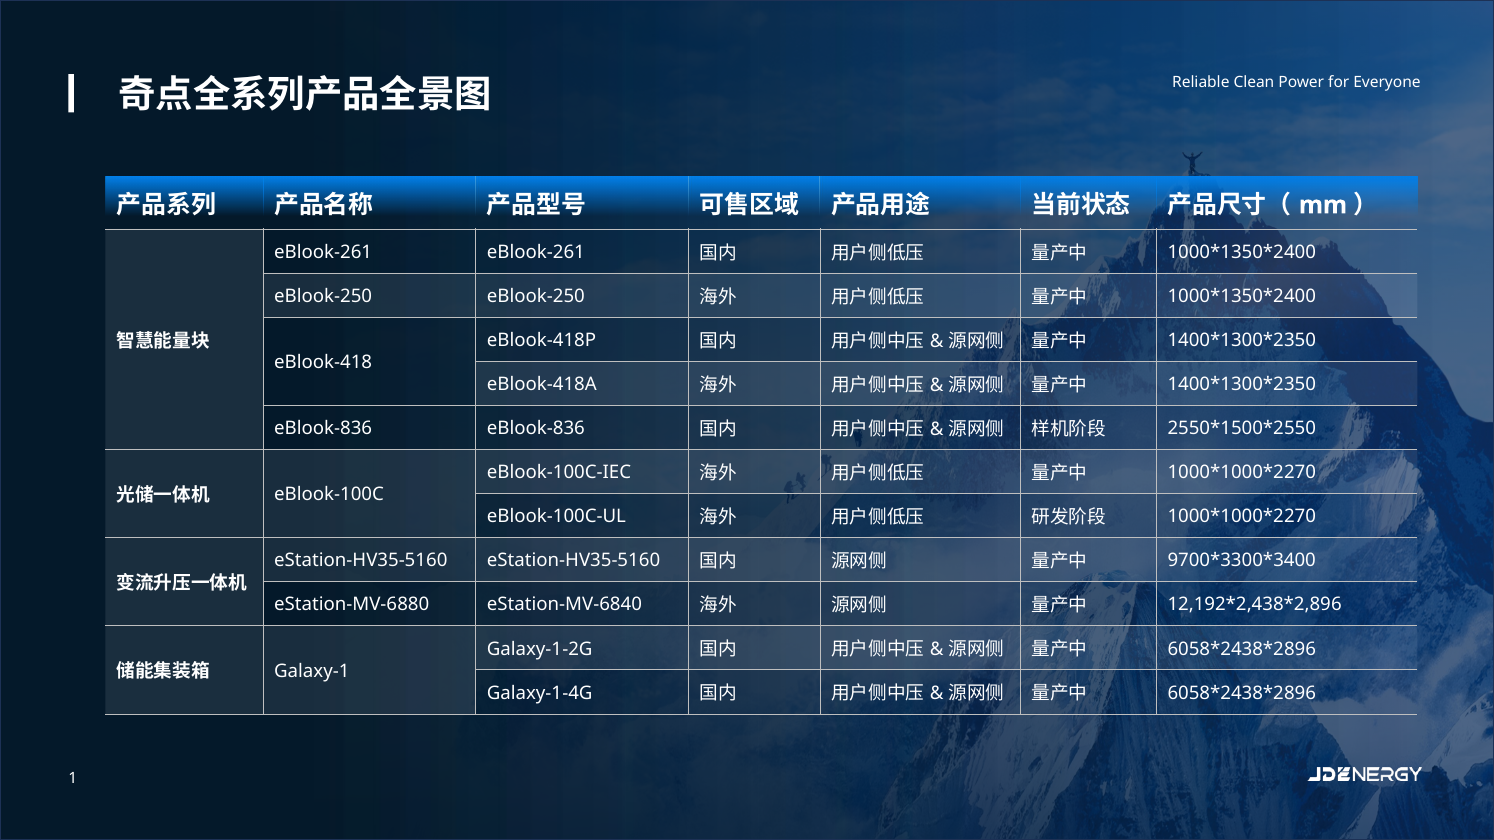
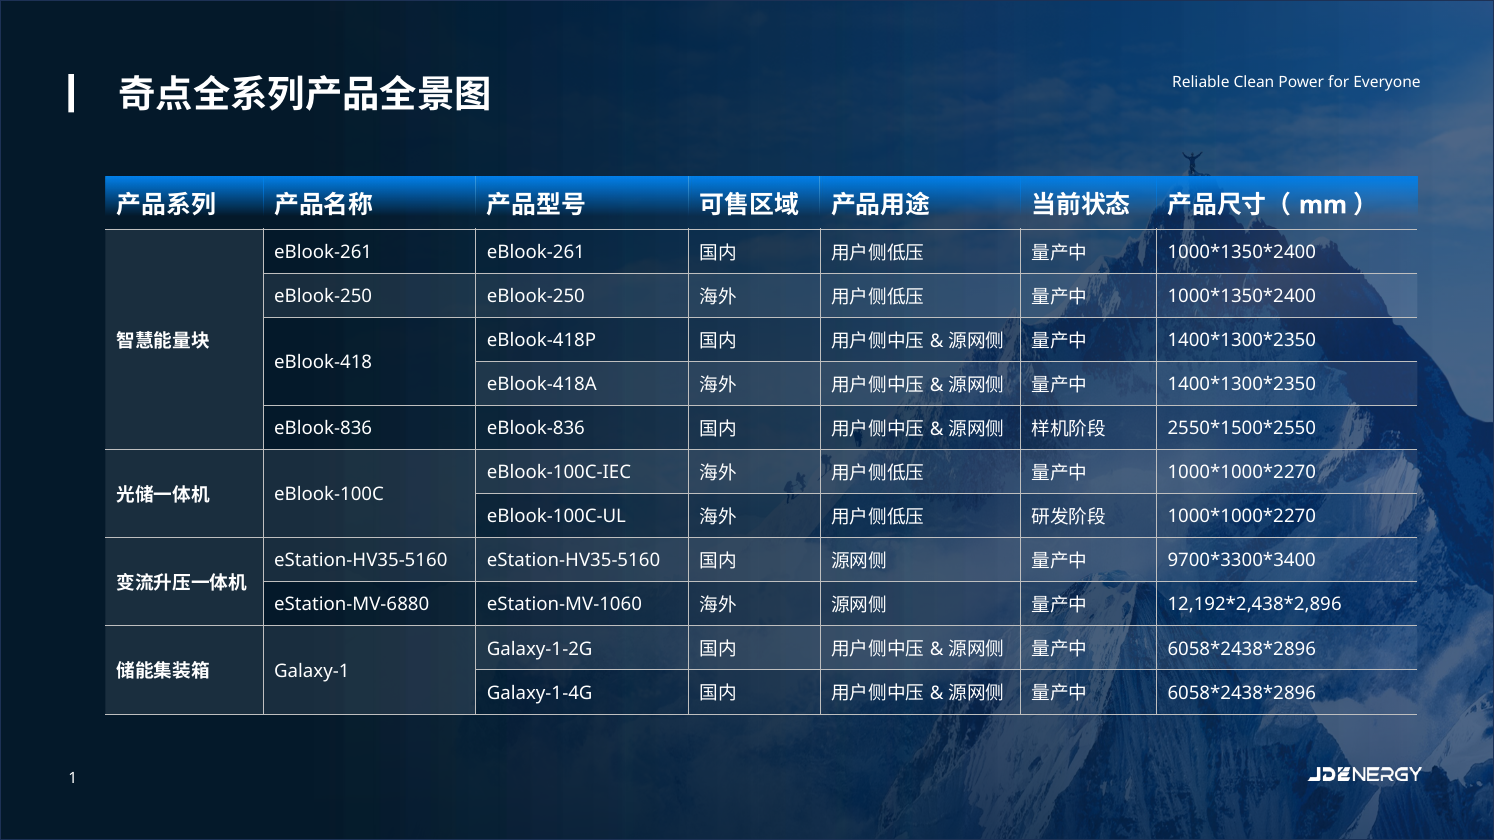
eStation-MV-6840: eStation-MV-6840 -> eStation-MV-1060 (564, 605)
